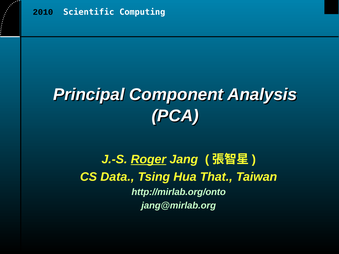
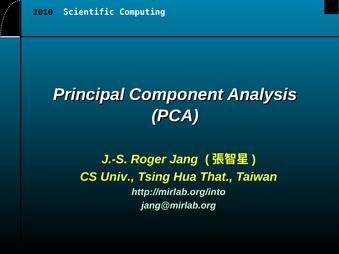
Roger underline: present -> none (148, 159)
Data: Data -> Univ (117, 177)
http://mirlab.org/onto: http://mirlab.org/onto -> http://mirlab.org/into (179, 192)
